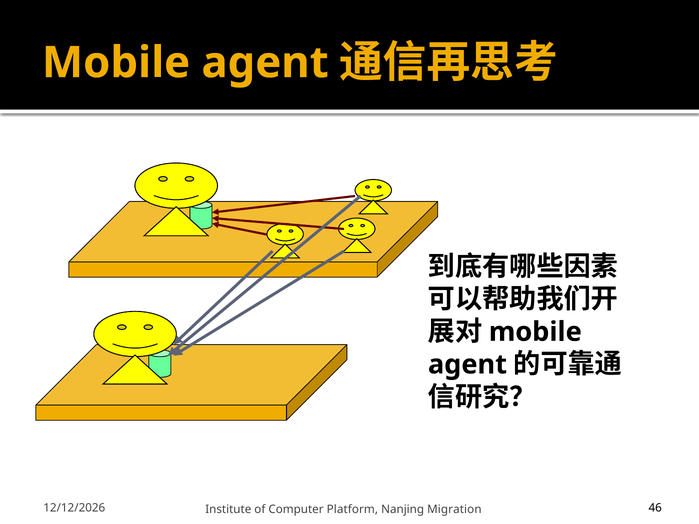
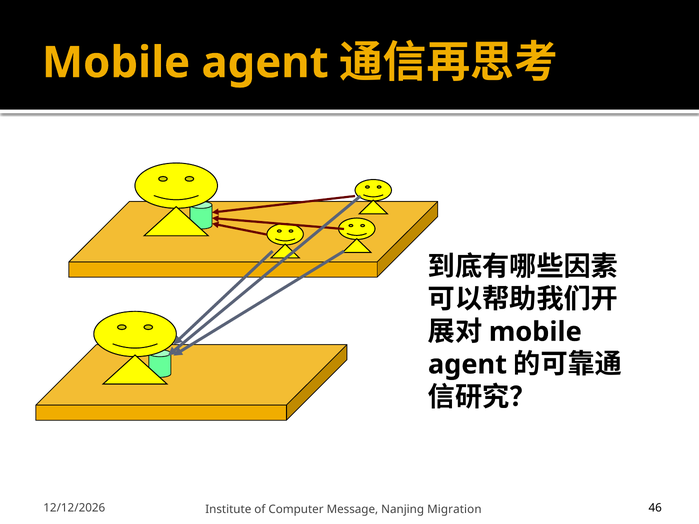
Platform: Platform -> Message (352, 510)
